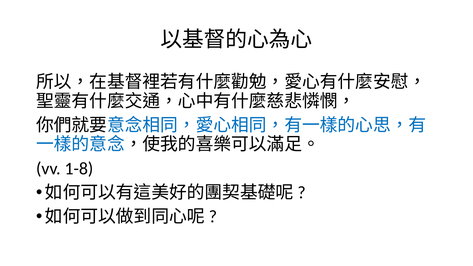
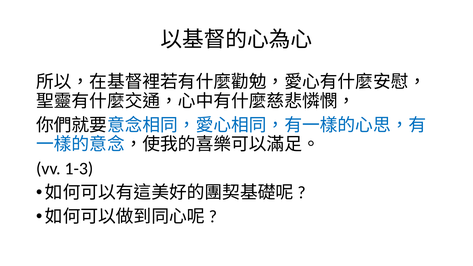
1-8: 1-8 -> 1-3 (79, 169)
